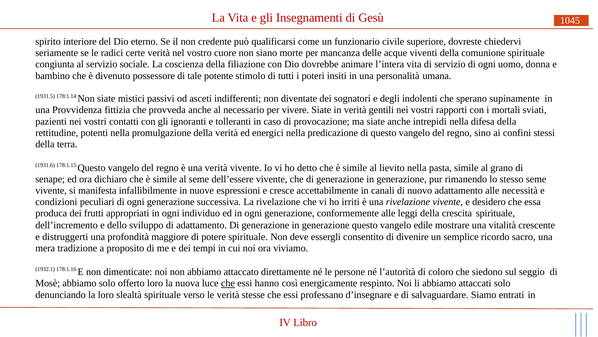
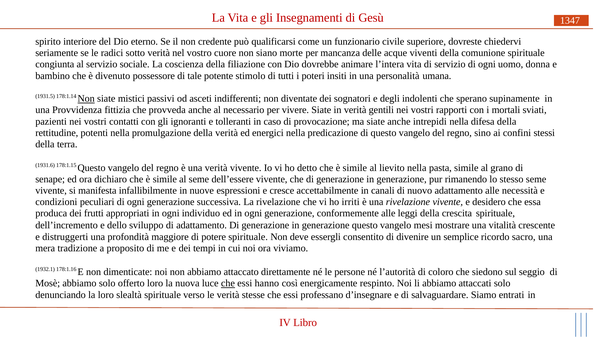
1045: 1045 -> 1347 (570, 21)
certe: certe -> sotto (135, 53)
Non underline: none -> present (86, 99)
edile: edile -> mesi (423, 225)
